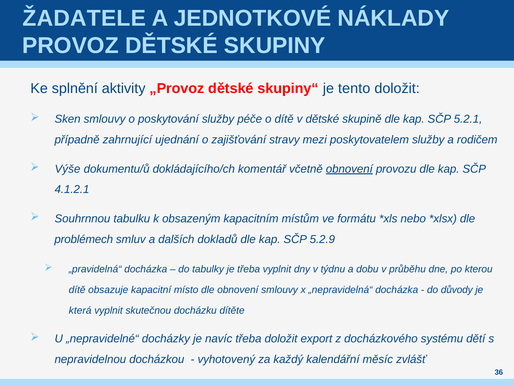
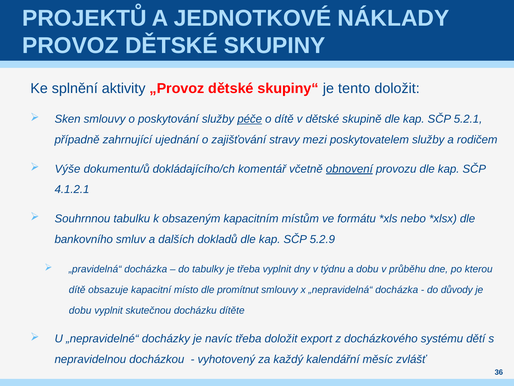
ŽADATELE: ŽADATELE -> PROJEKTŮ (84, 18)
péče underline: none -> present (250, 119)
problémech: problémech -> bankovního (84, 239)
dle obnovení: obnovení -> promítnut (238, 289)
která: která -> dobu (80, 310)
